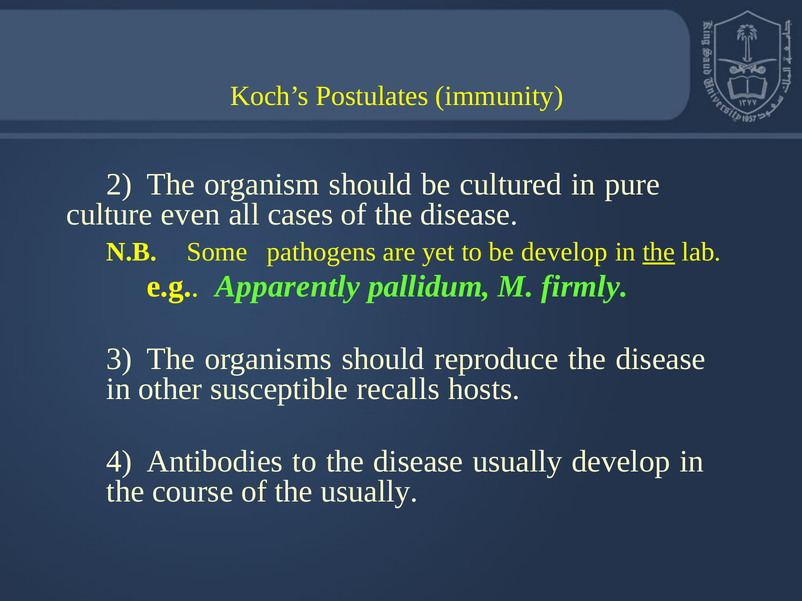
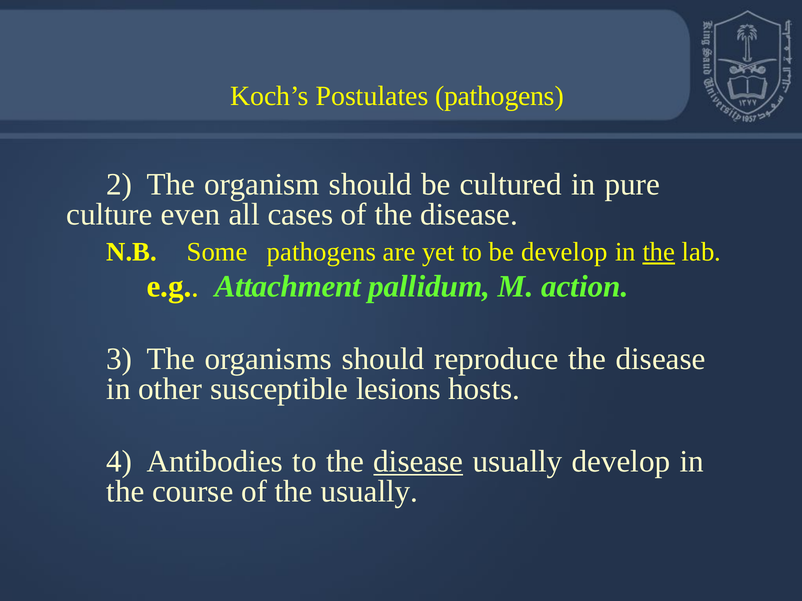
Postulates immunity: immunity -> pathogens (500, 96)
Apparently: Apparently -> Attachment (288, 287)
firmly: firmly -> action (585, 287)
recalls: recalls -> lesions (398, 389)
disease underline: none -> present (418, 462)
